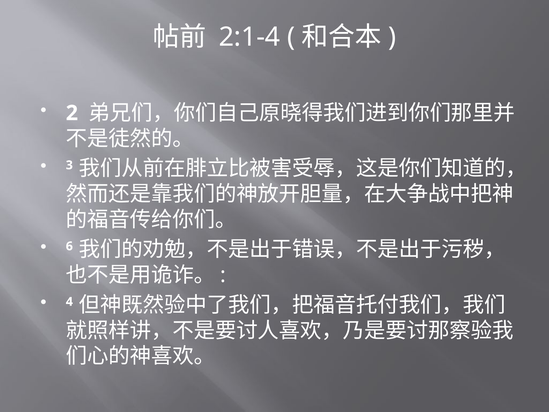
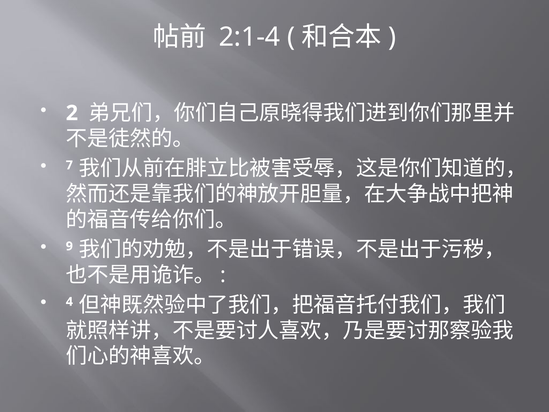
3: 3 -> 7 (69, 165)
6: 6 -> 9 (69, 246)
